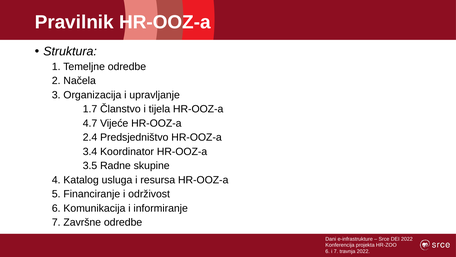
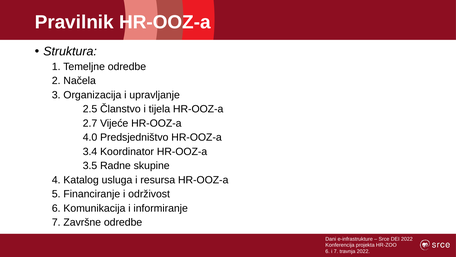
1.7: 1.7 -> 2.5 (90, 109)
4.7: 4.7 -> 2.7 (90, 123)
2.4: 2.4 -> 4.0 (90, 137)
